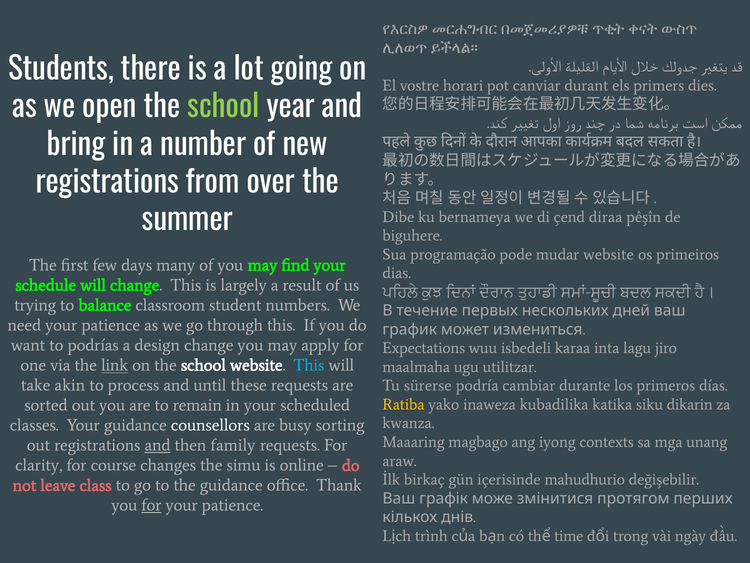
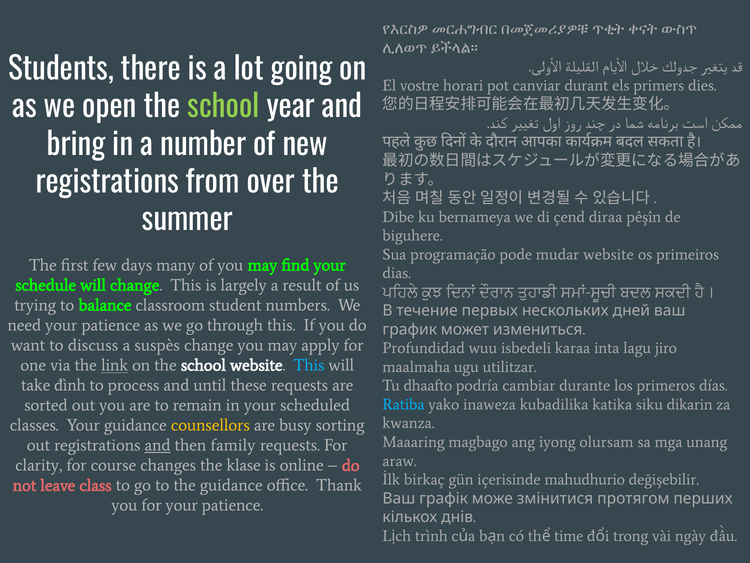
podrías: podrías -> discuss (93, 345)
design: design -> suspès (157, 345)
Expectations: Expectations -> Profundidad (424, 348)
akin: akin -> đình (70, 385)
sürerse: sürerse -> dhaafto (428, 385)
Ratiba colour: yellow -> light blue (403, 404)
counsellors colour: white -> yellow (210, 425)
contexts: contexts -> olursam (606, 442)
simu: simu -> klase (244, 465)
for underline: present -> none (152, 505)
